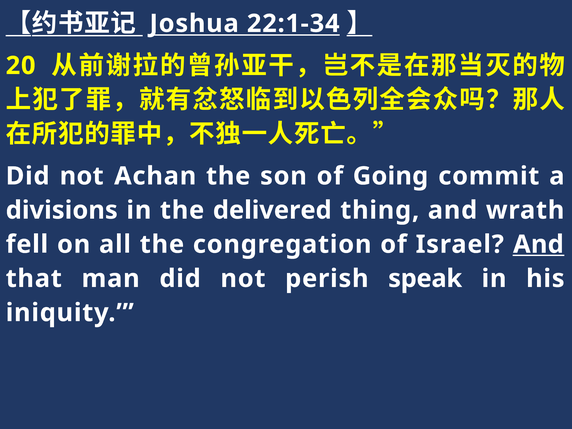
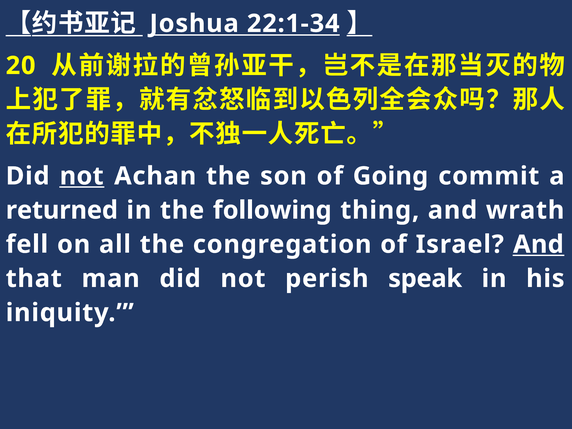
not underline: none -> present (82, 176)
divisions: divisions -> returned (62, 210)
delivered: delivered -> following (272, 210)
